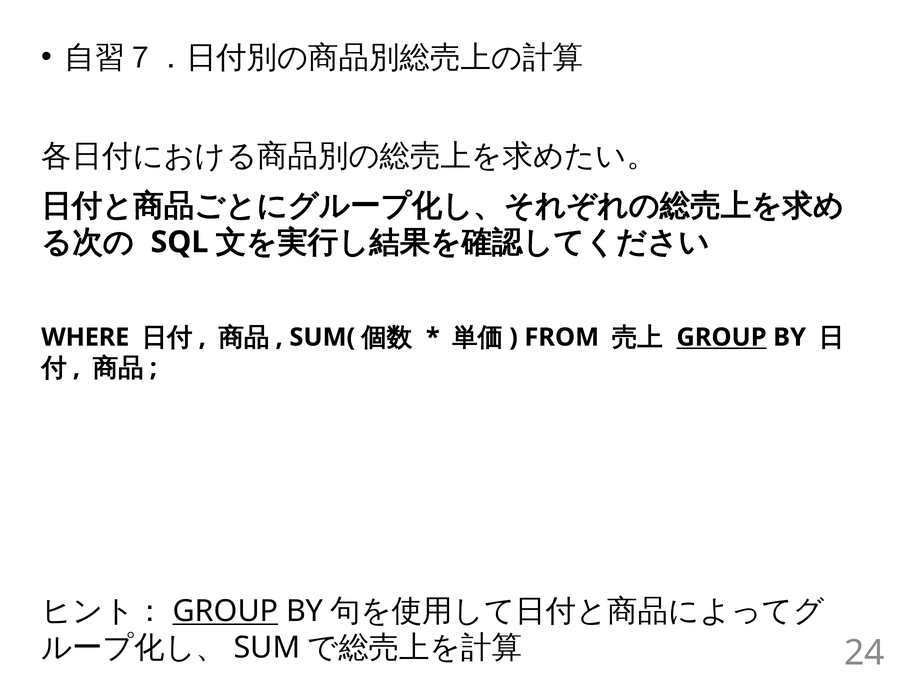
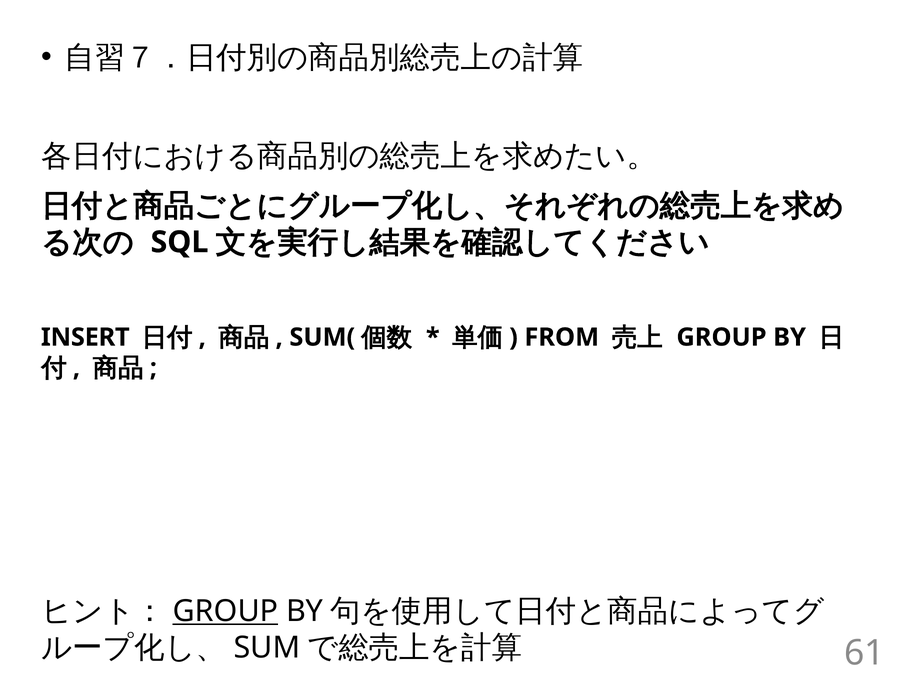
WHERE: WHERE -> INSERT (85, 337)
GROUP underline: present -> none (721, 337)
24: 24 -> 61 (865, 653)
